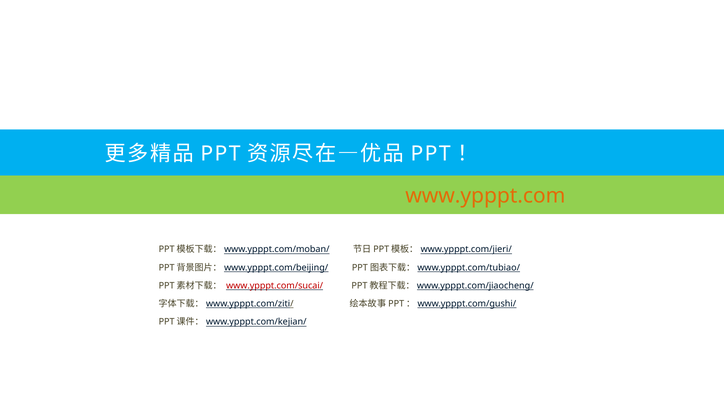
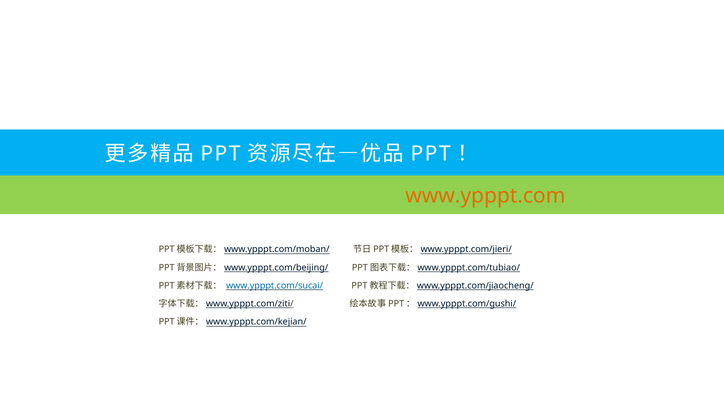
www.ypppt.com/sucai/ colour: red -> blue (275, 286)
